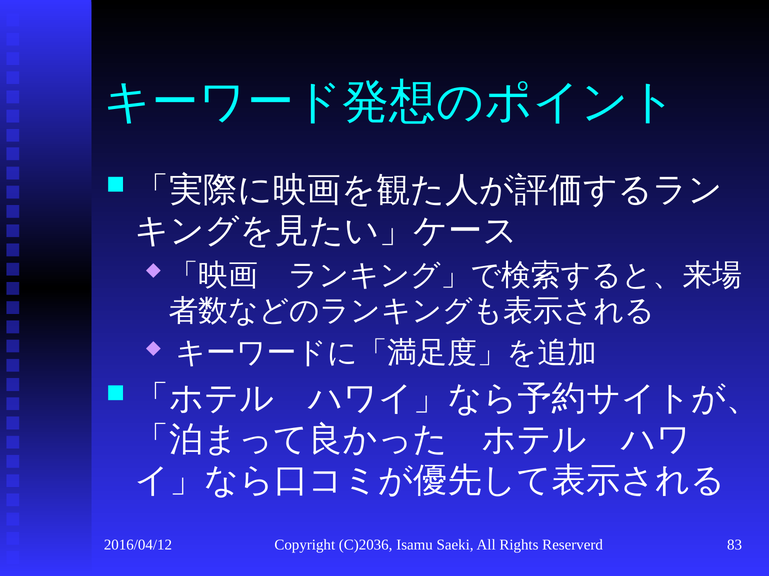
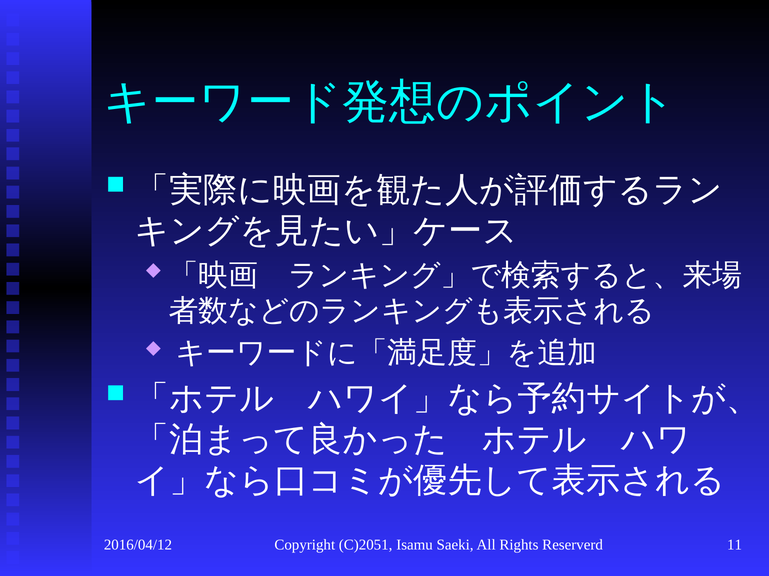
C)2036: C)2036 -> C)2051 (366, 546)
83: 83 -> 11 (735, 546)
